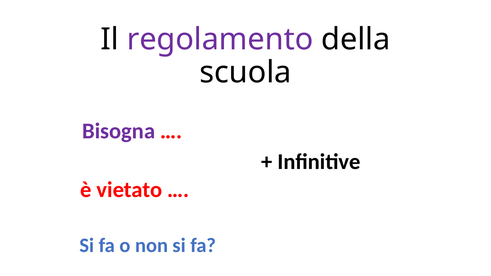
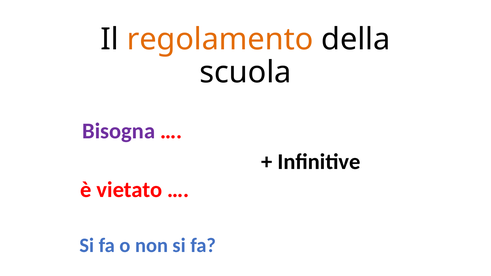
regolamento colour: purple -> orange (220, 39)
